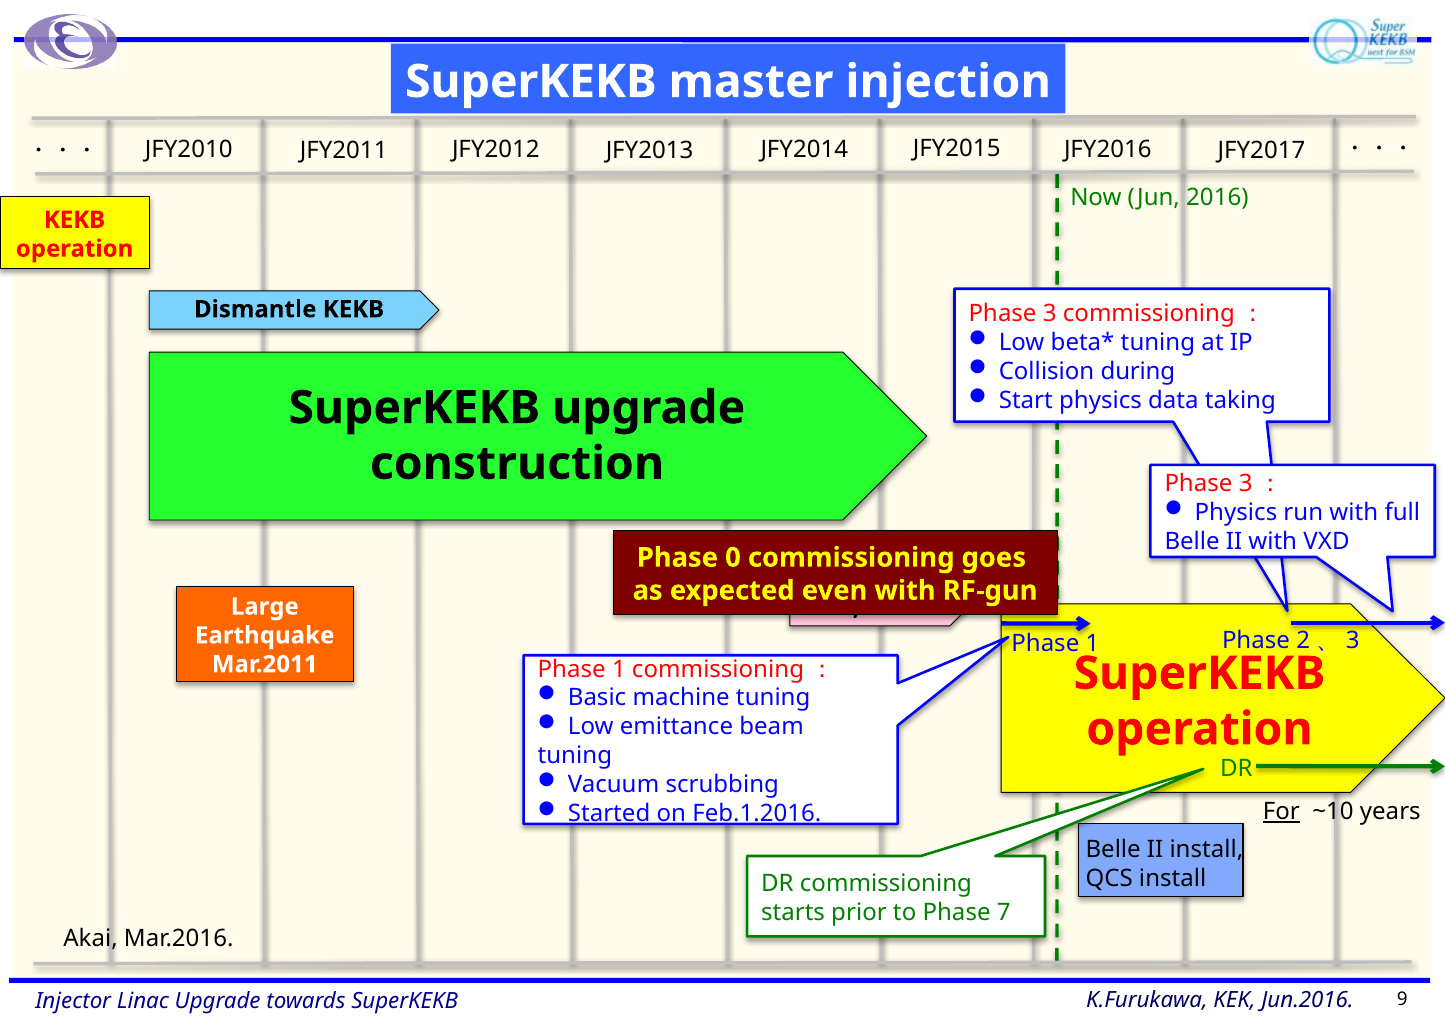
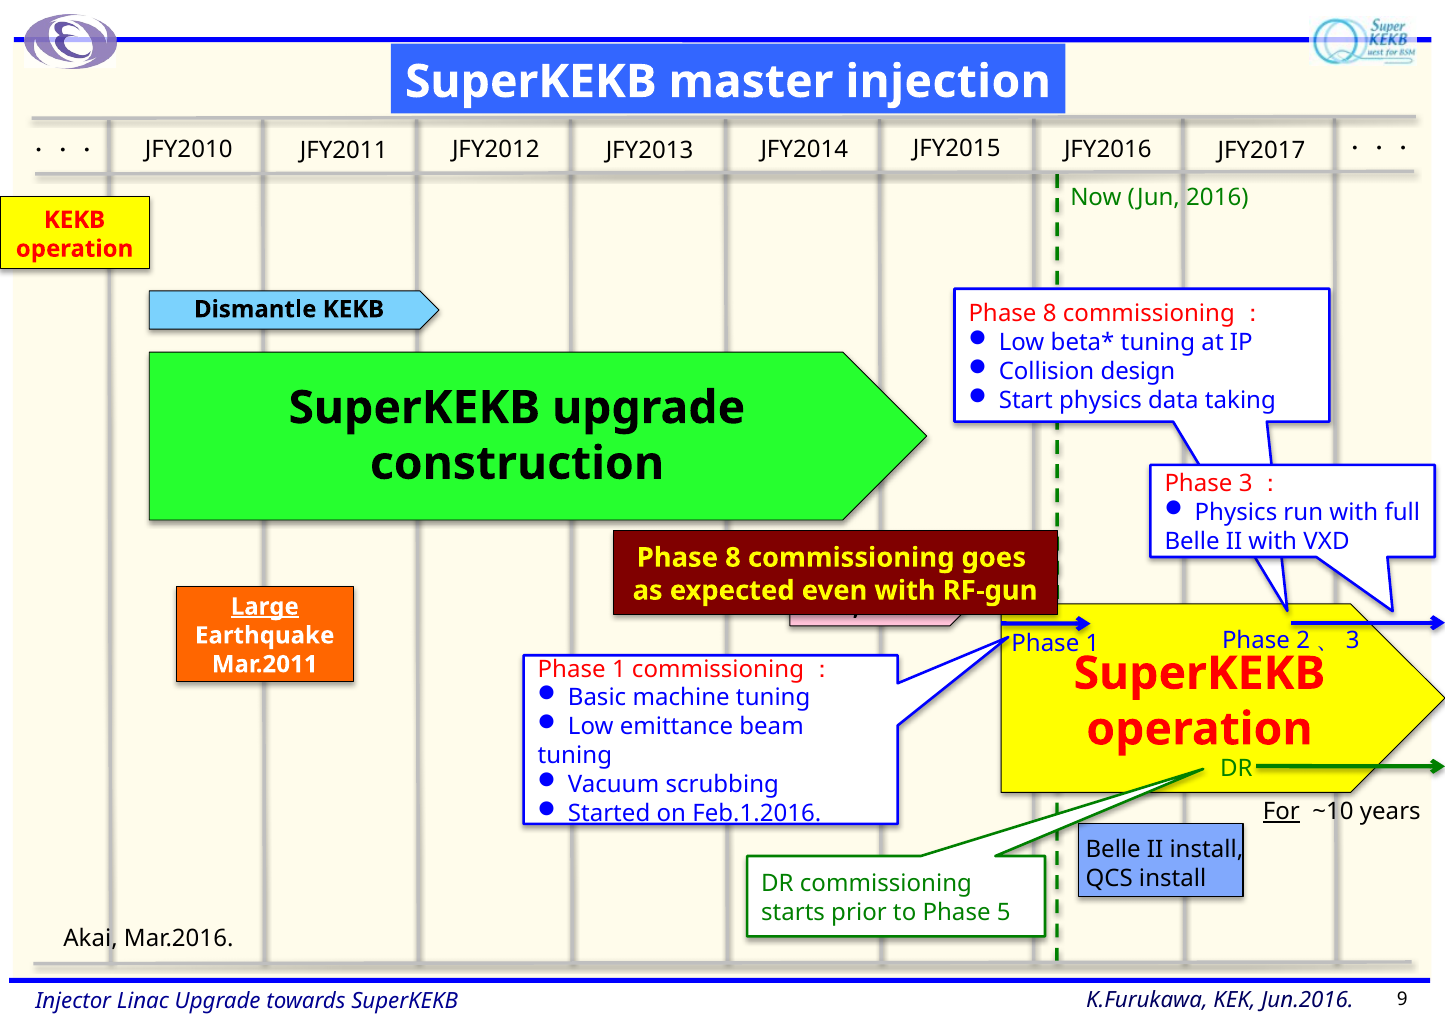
3: 3 -> 8 (1050, 314)
during: during -> design (1138, 371)
0: 0 -> 8 (733, 558)
Large underline: none -> present (265, 607)
7: 7 -> 5 (1004, 913)
